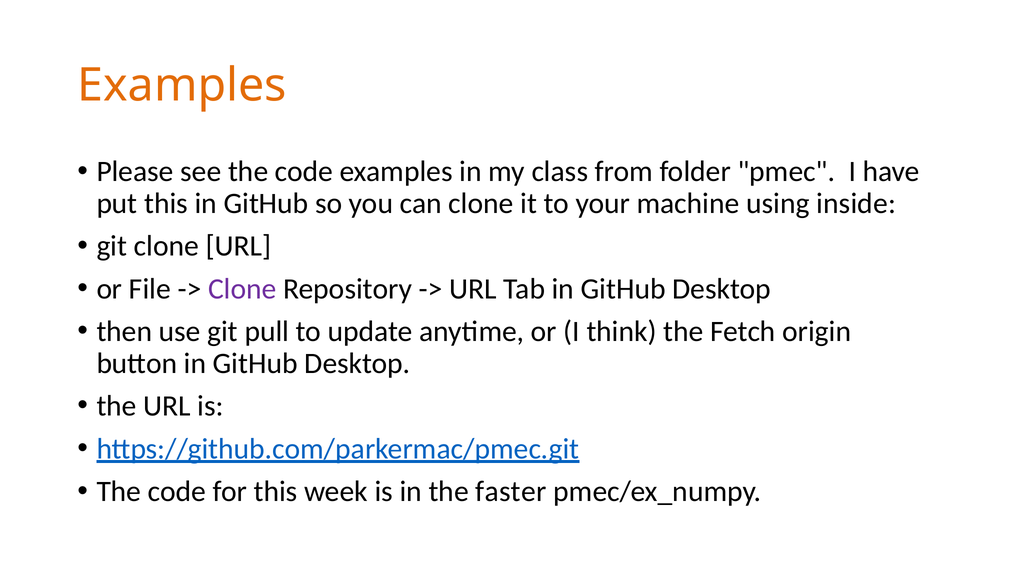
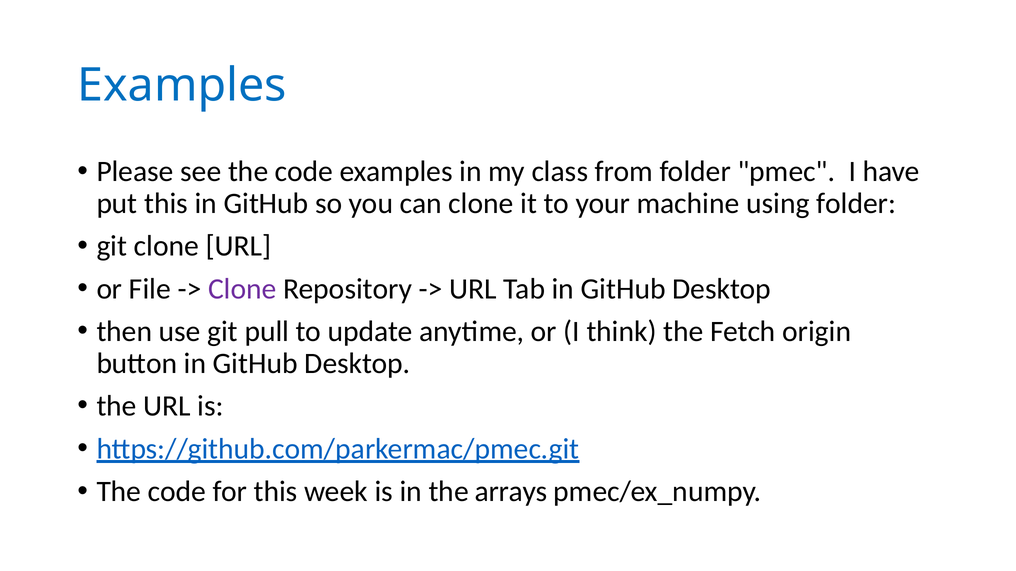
Examples colour: orange -> blue (182, 85)
using inside: inside -> folder (856, 204)
faster: faster -> arrays (511, 492)
